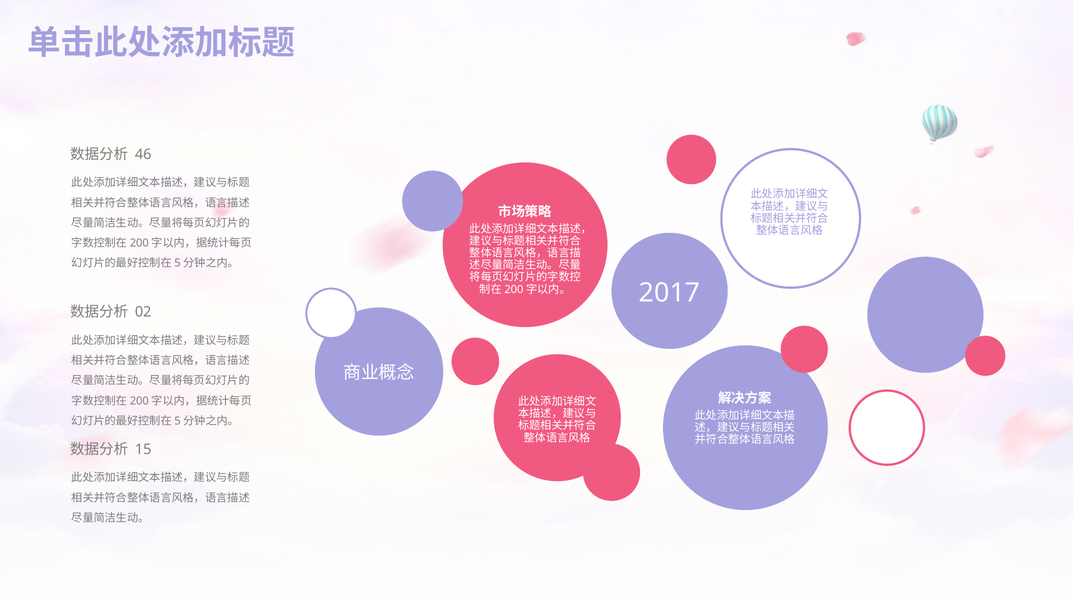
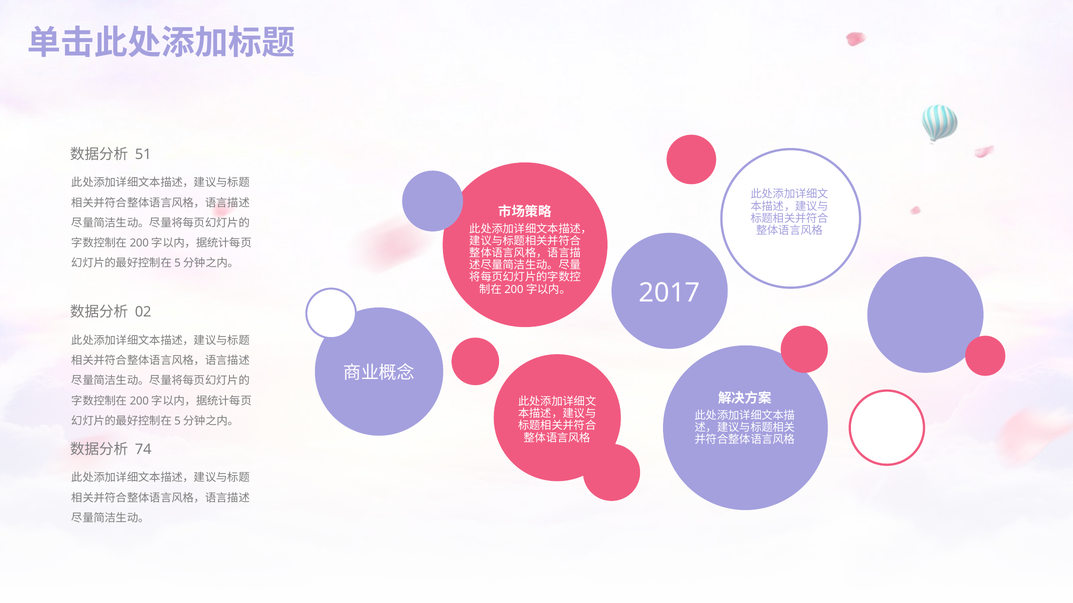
46: 46 -> 51 (143, 155)
15: 15 -> 74 (143, 450)
